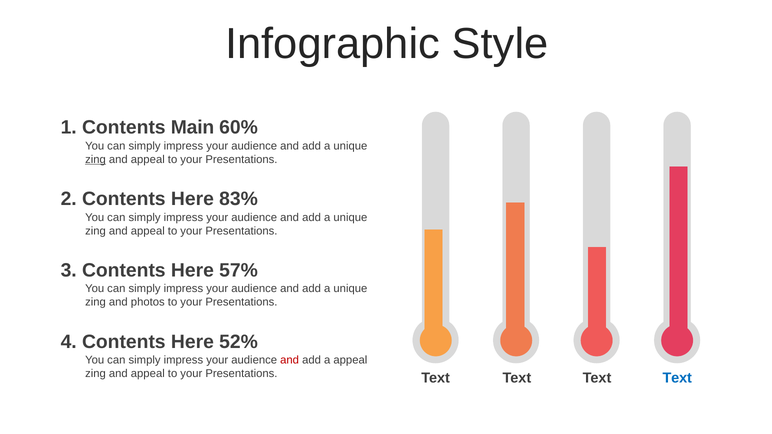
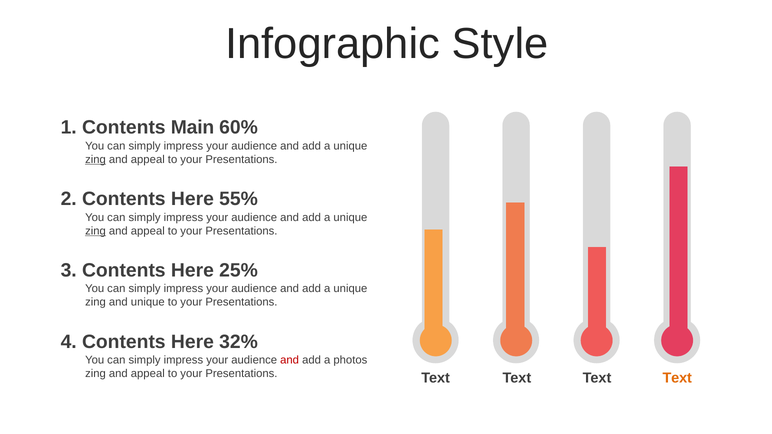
83%: 83% -> 55% (239, 199)
zing underline: none -> present (95, 231)
57%: 57% -> 25% (239, 270)
and photos: photos -> unique (148, 302)
52%: 52% -> 32% (239, 342)
a appeal: appeal -> photos (350, 360)
Text colour: blue -> orange (677, 378)
